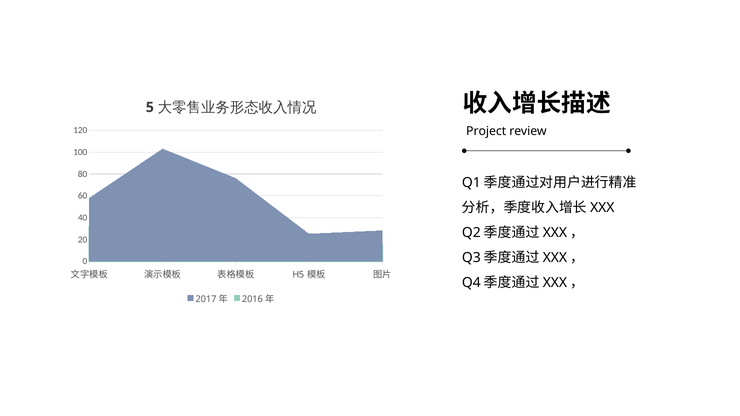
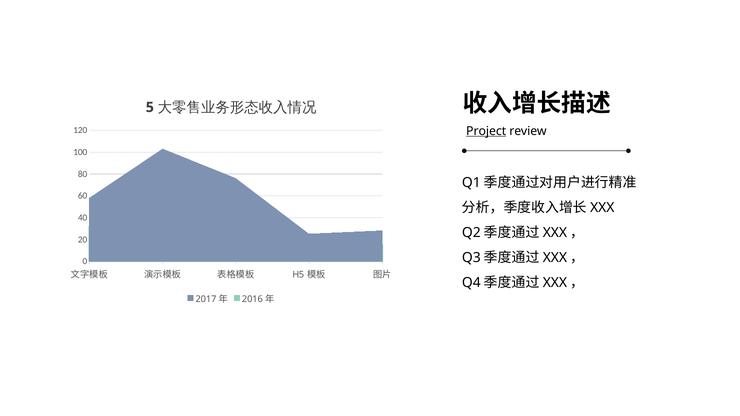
Project underline: none -> present (486, 131)
